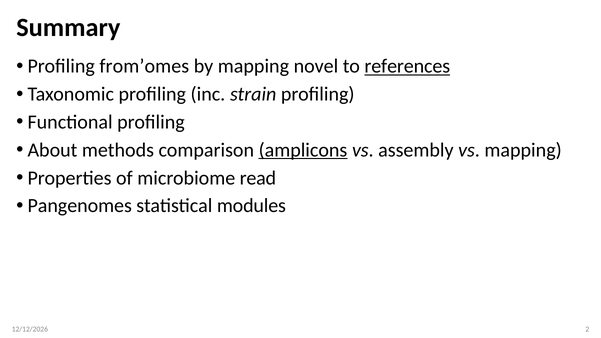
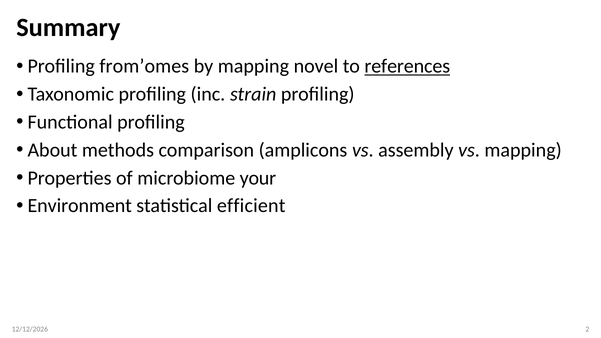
amplicons underline: present -> none (303, 150)
read: read -> your (258, 178)
Pangenomes: Pangenomes -> Environment (80, 206)
modules: modules -> efficient (251, 206)
